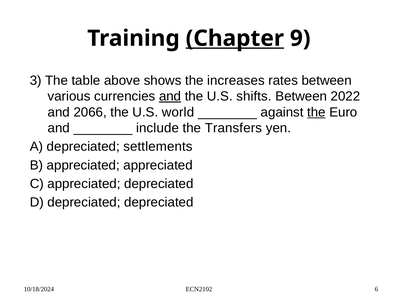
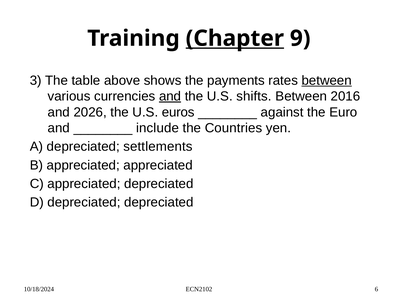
increases: increases -> payments (236, 81)
between underline: none -> present (327, 81)
2022: 2022 -> 2016 (345, 96)
2066: 2066 -> 2026 (90, 112)
world: world -> euros (178, 112)
the underline: present -> none (316, 112)
Transfers: Transfers -> Countries (233, 128)
